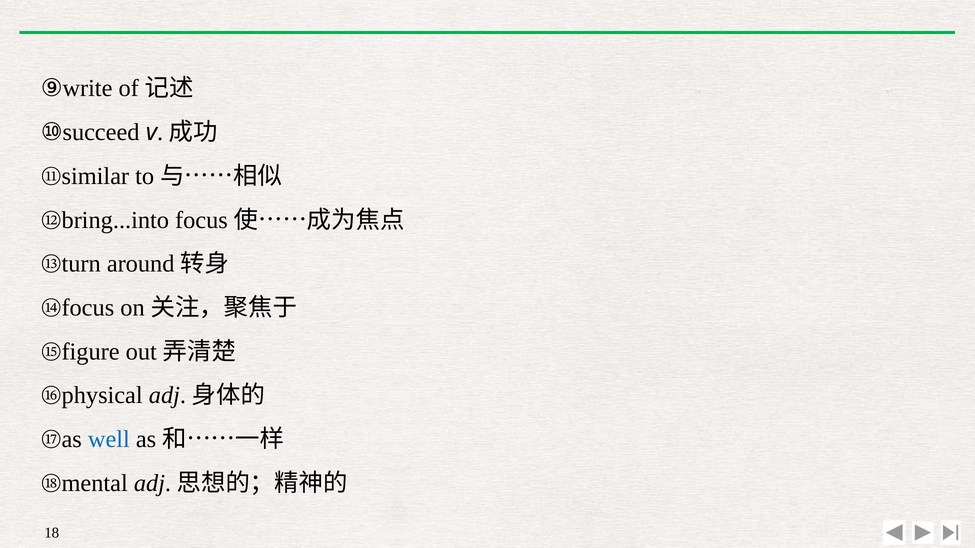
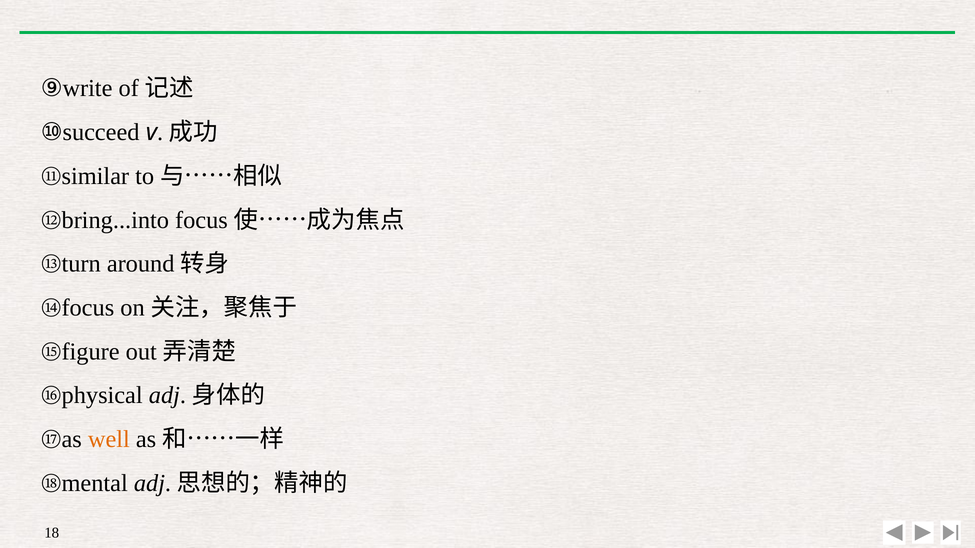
well colour: blue -> orange (109, 440)
